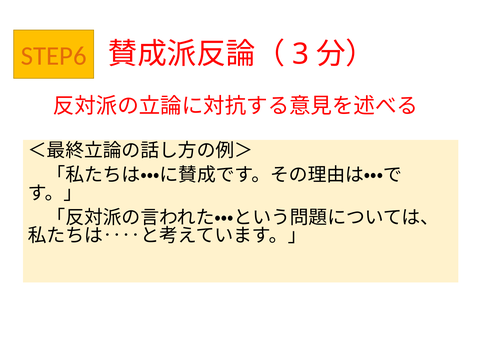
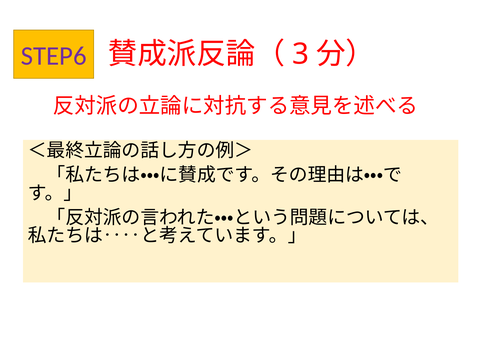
STEP6 colour: orange -> purple (54, 56)
